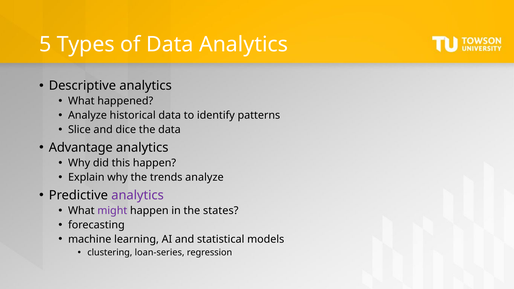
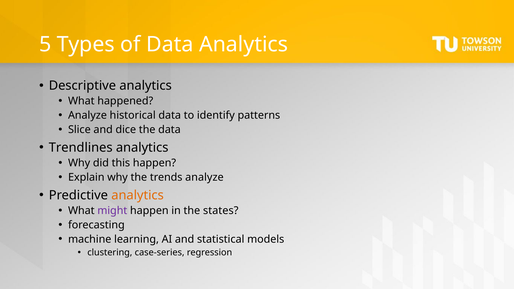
Advantage: Advantage -> Trendlines (81, 148)
analytics colour: purple -> orange (138, 195)
loan-series: loan-series -> case-series (160, 253)
